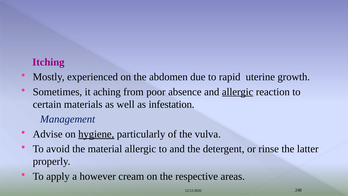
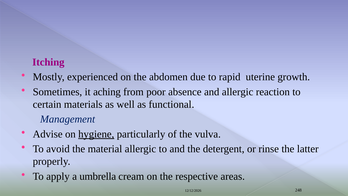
allergic underline: present -> none (238, 92)
infestation: infestation -> functional (171, 104)
however: however -> umbrella (98, 176)
